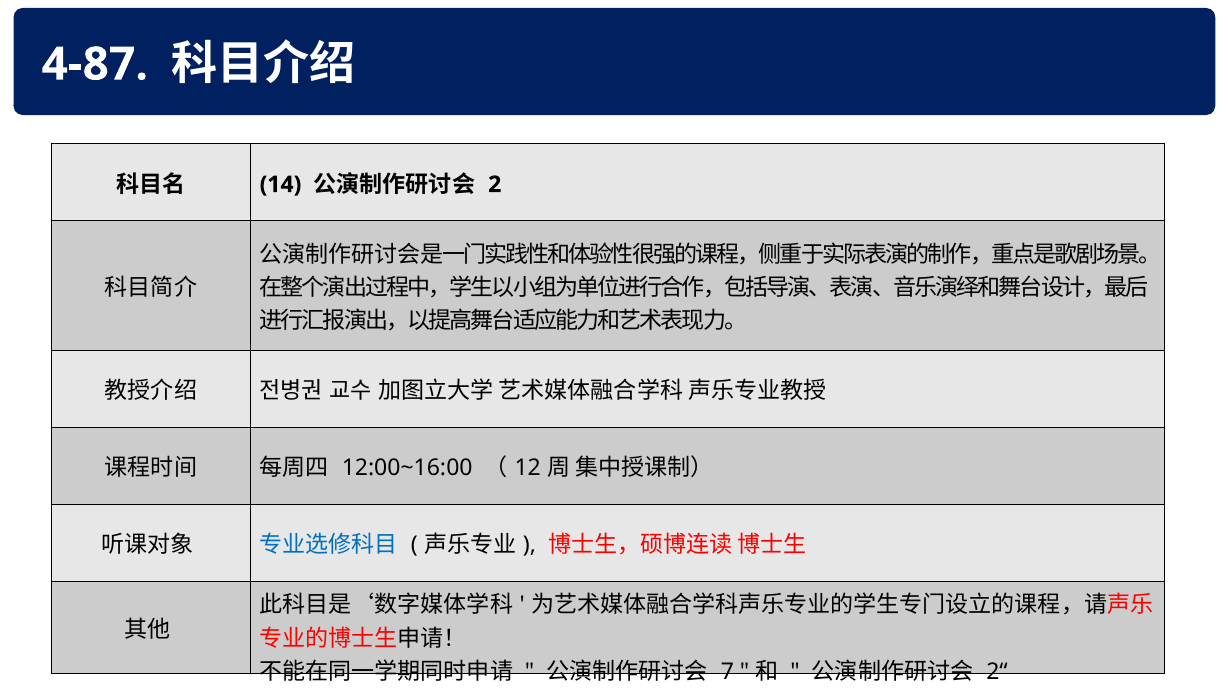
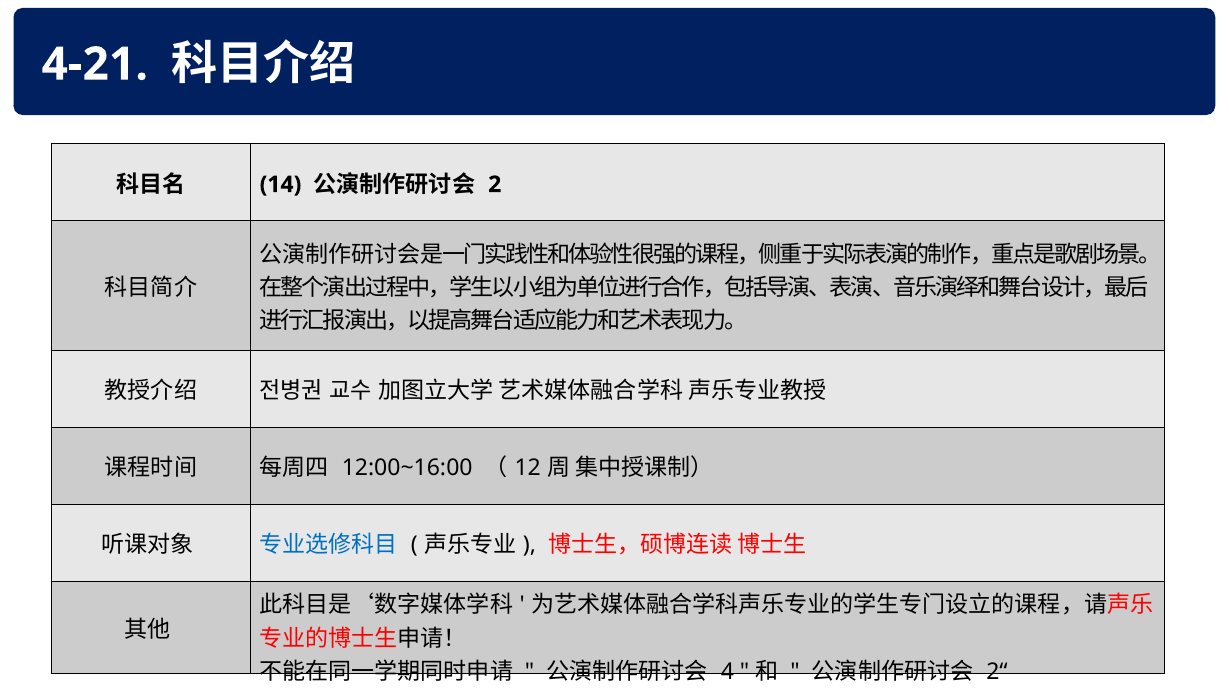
4-87: 4-87 -> 4-21 (95, 64)
7: 7 -> 4 (727, 671)
